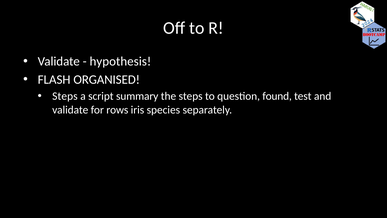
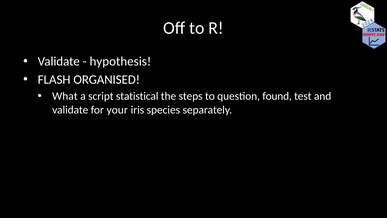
Steps: Steps -> What (65, 96)
summary: summary -> statistical (137, 96)
rows: rows -> your (117, 110)
